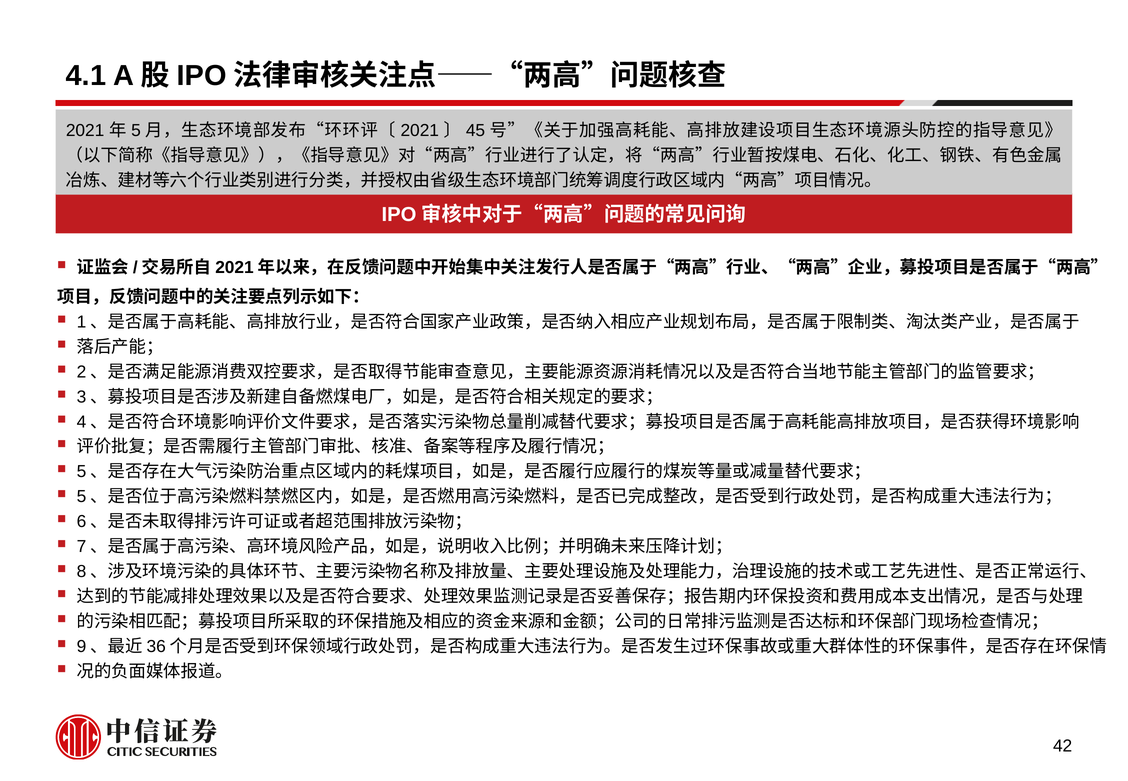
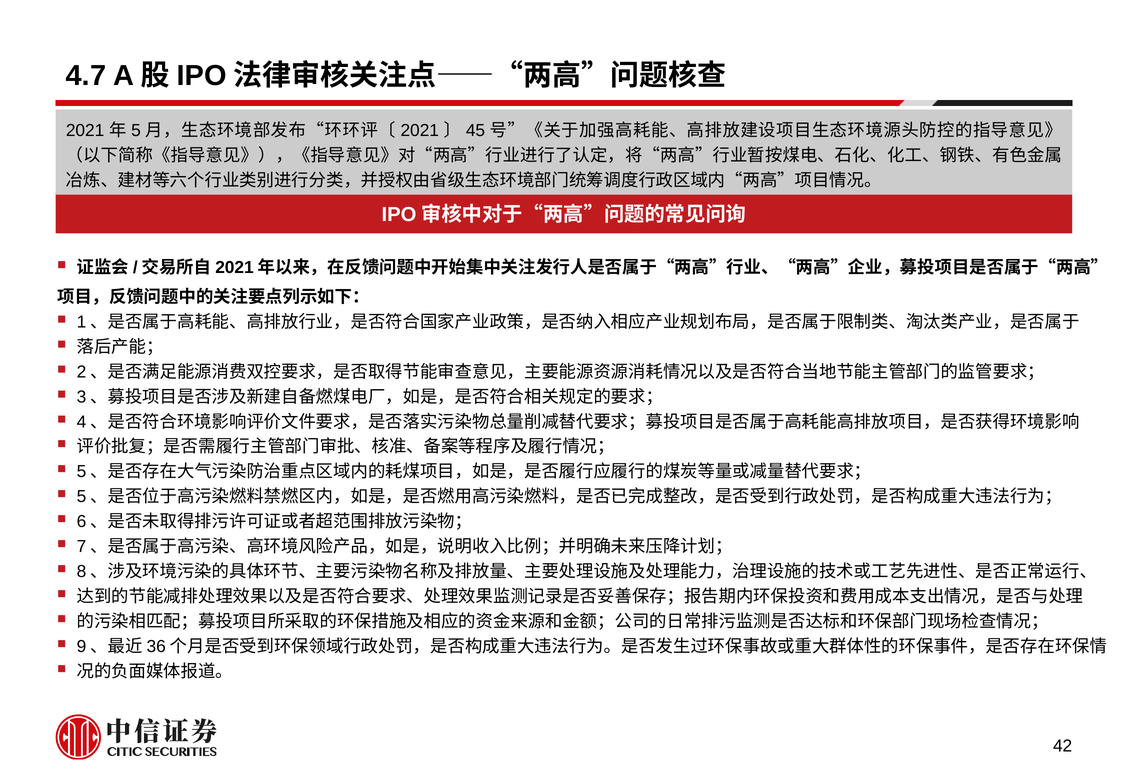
4.1: 4.1 -> 4.7 (86, 76)
